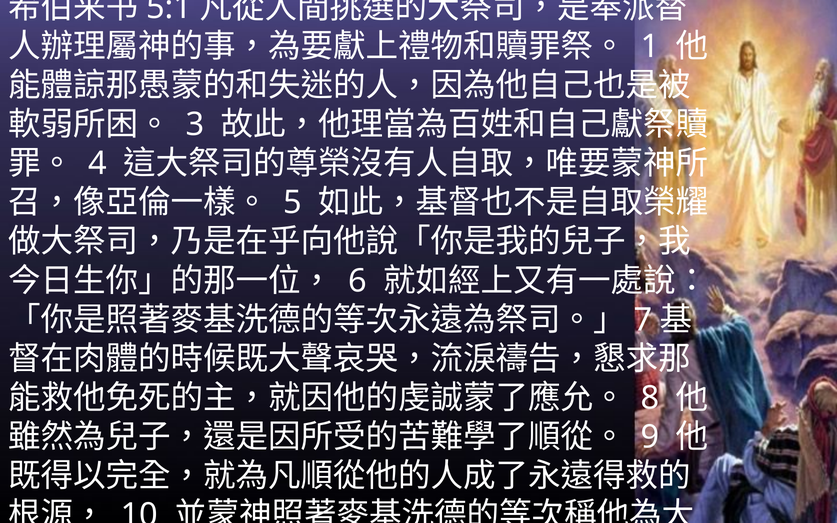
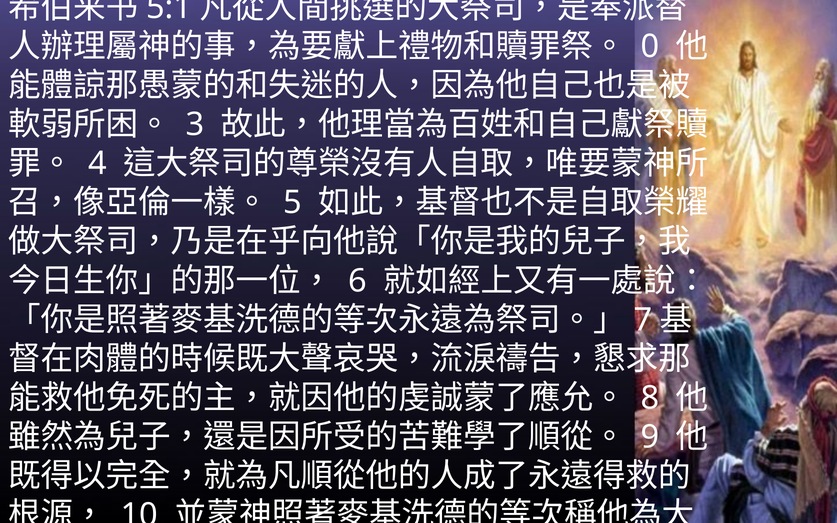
1: 1 -> 0 (650, 46)
